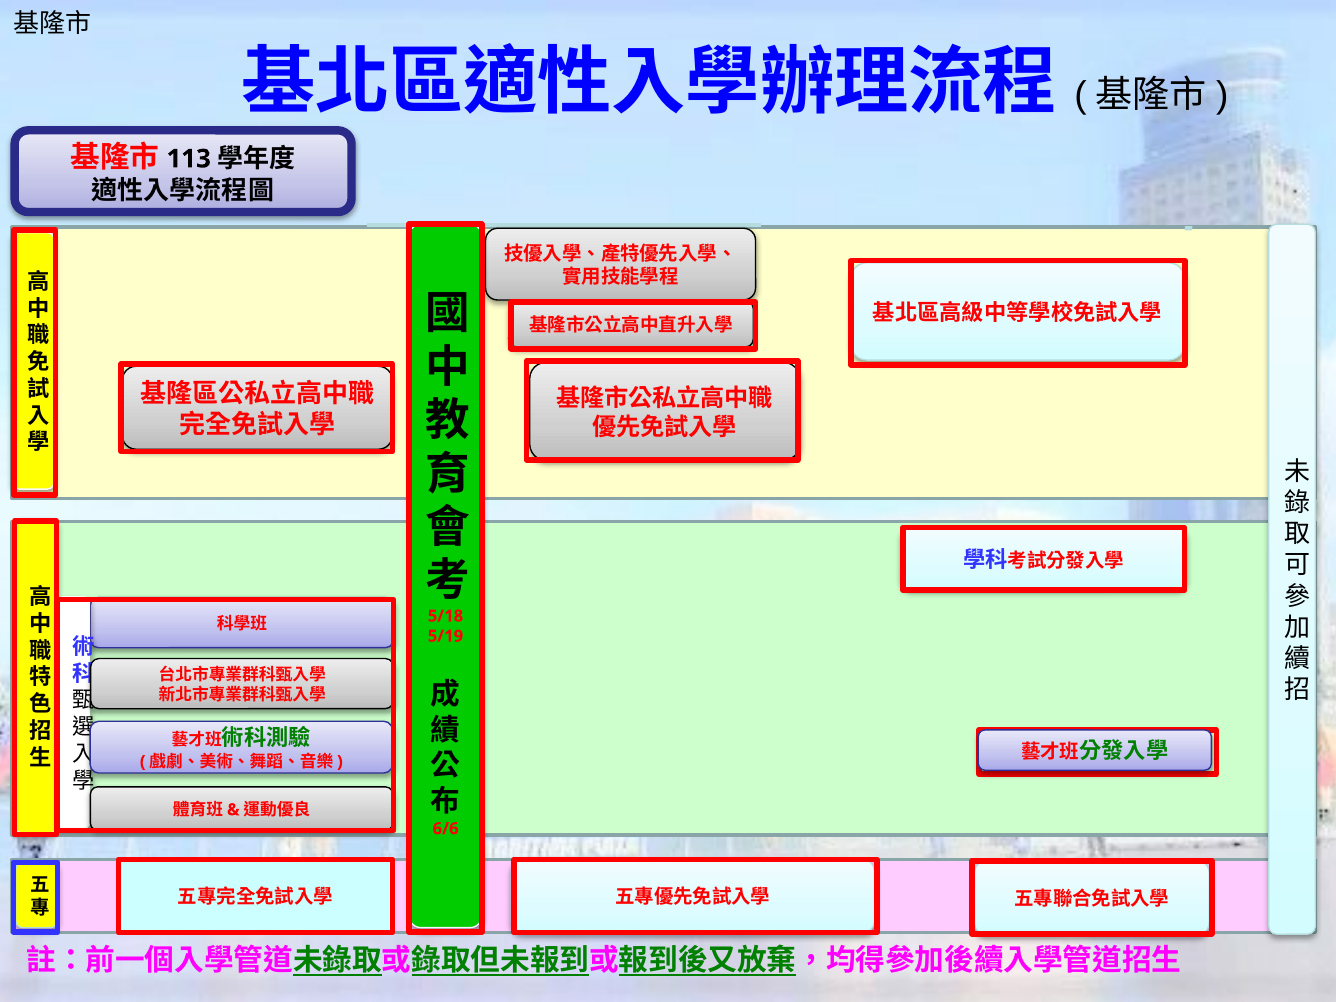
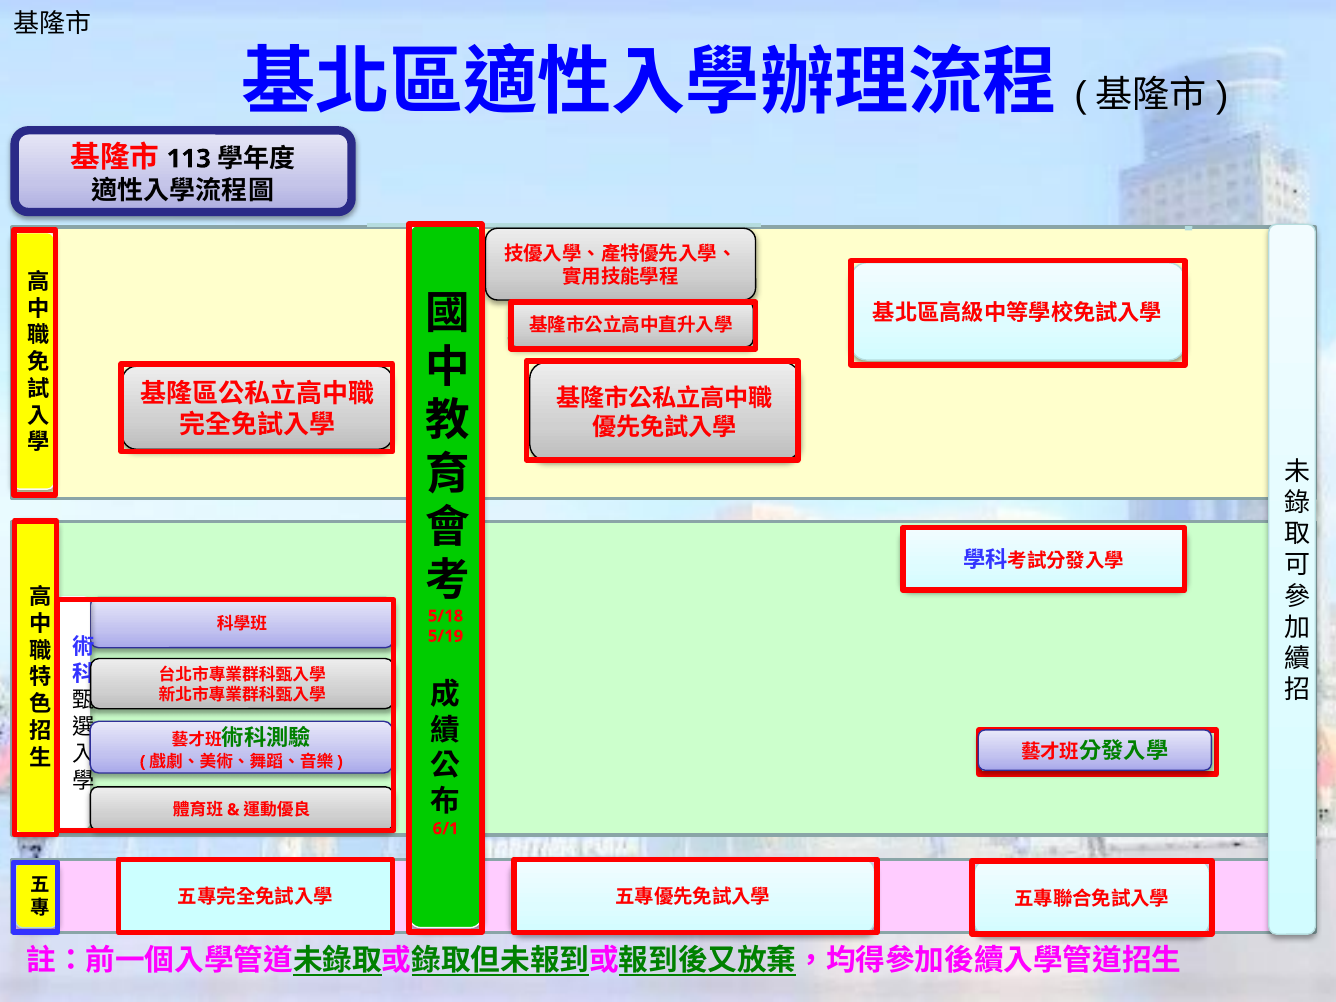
6/6: 6/6 -> 6/1 (446, 829)
